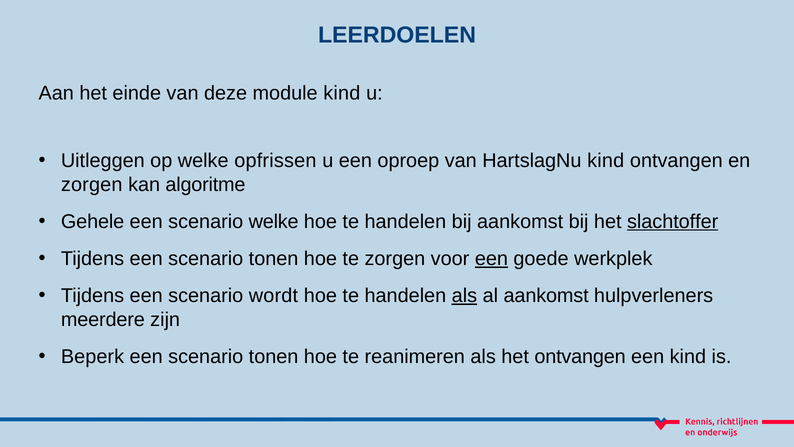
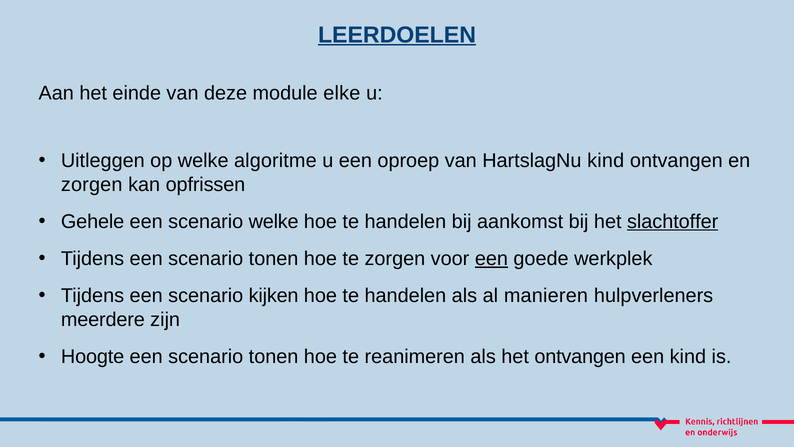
LEERDOELEN underline: none -> present (397, 35)
module kind: kind -> elke (342, 93)
opfrissen: opfrissen -> algoritme (275, 161)
algoritme: algoritme -> opfrissen (205, 184)
wordt: wordt -> kijken (274, 295)
als underline: present -> none (464, 295)
al aankomst: aankomst -> manieren (546, 295)
Beperk: Beperk -> Hoogte (93, 356)
